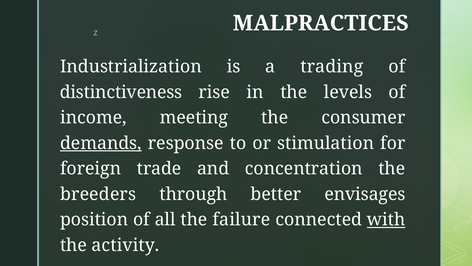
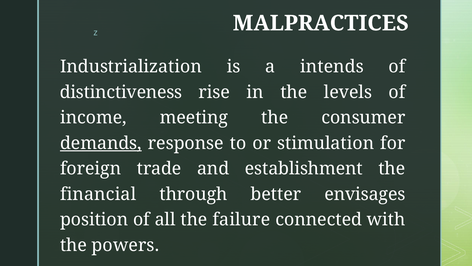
trading: trading -> intends (332, 67)
concentration: concentration -> establishment (304, 168)
breeders: breeders -> financial (98, 194)
with underline: present -> none (386, 219)
activity: activity -> powers (125, 245)
